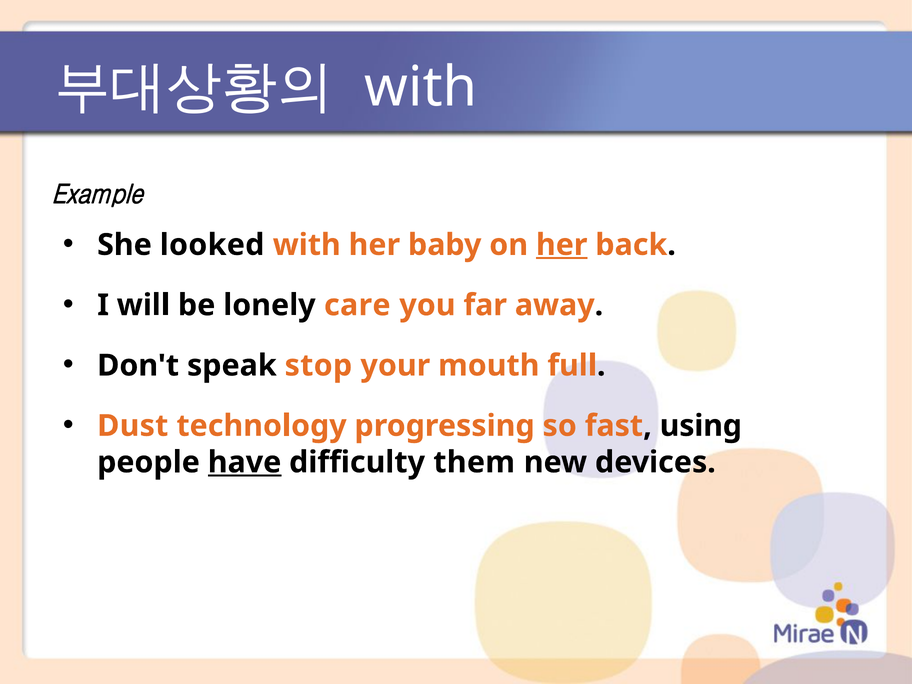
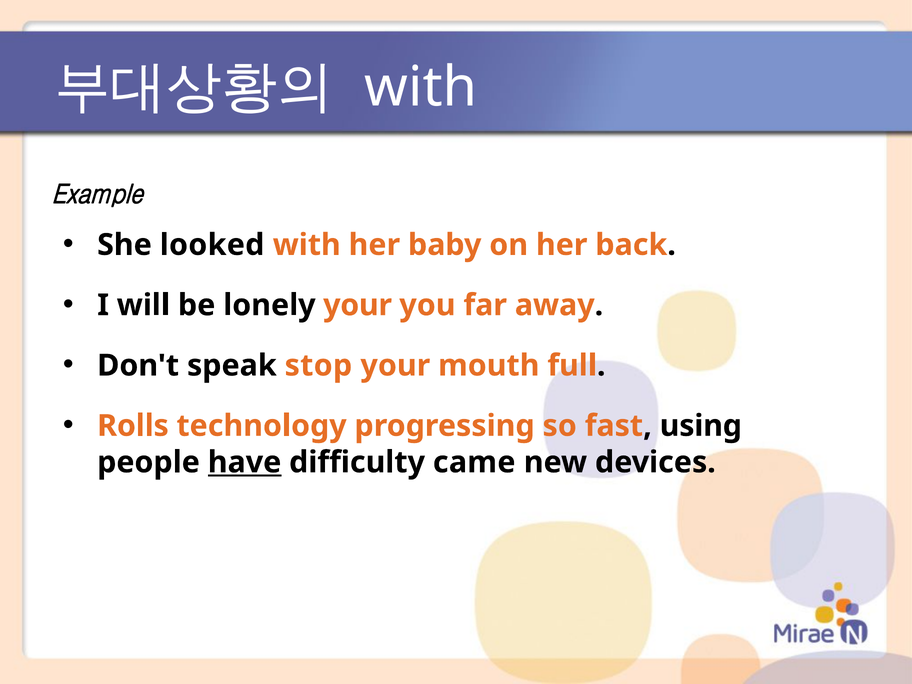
her underline: present -> none (562, 245)
lonely care: care -> your (358, 305)
Dust: Dust -> Rolls (133, 426)
them: them -> came (474, 462)
